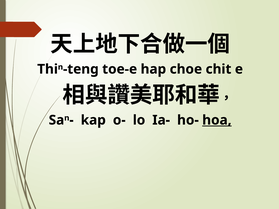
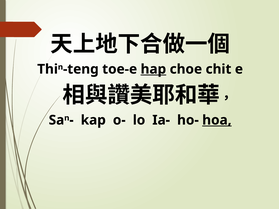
hap underline: none -> present (153, 69)
